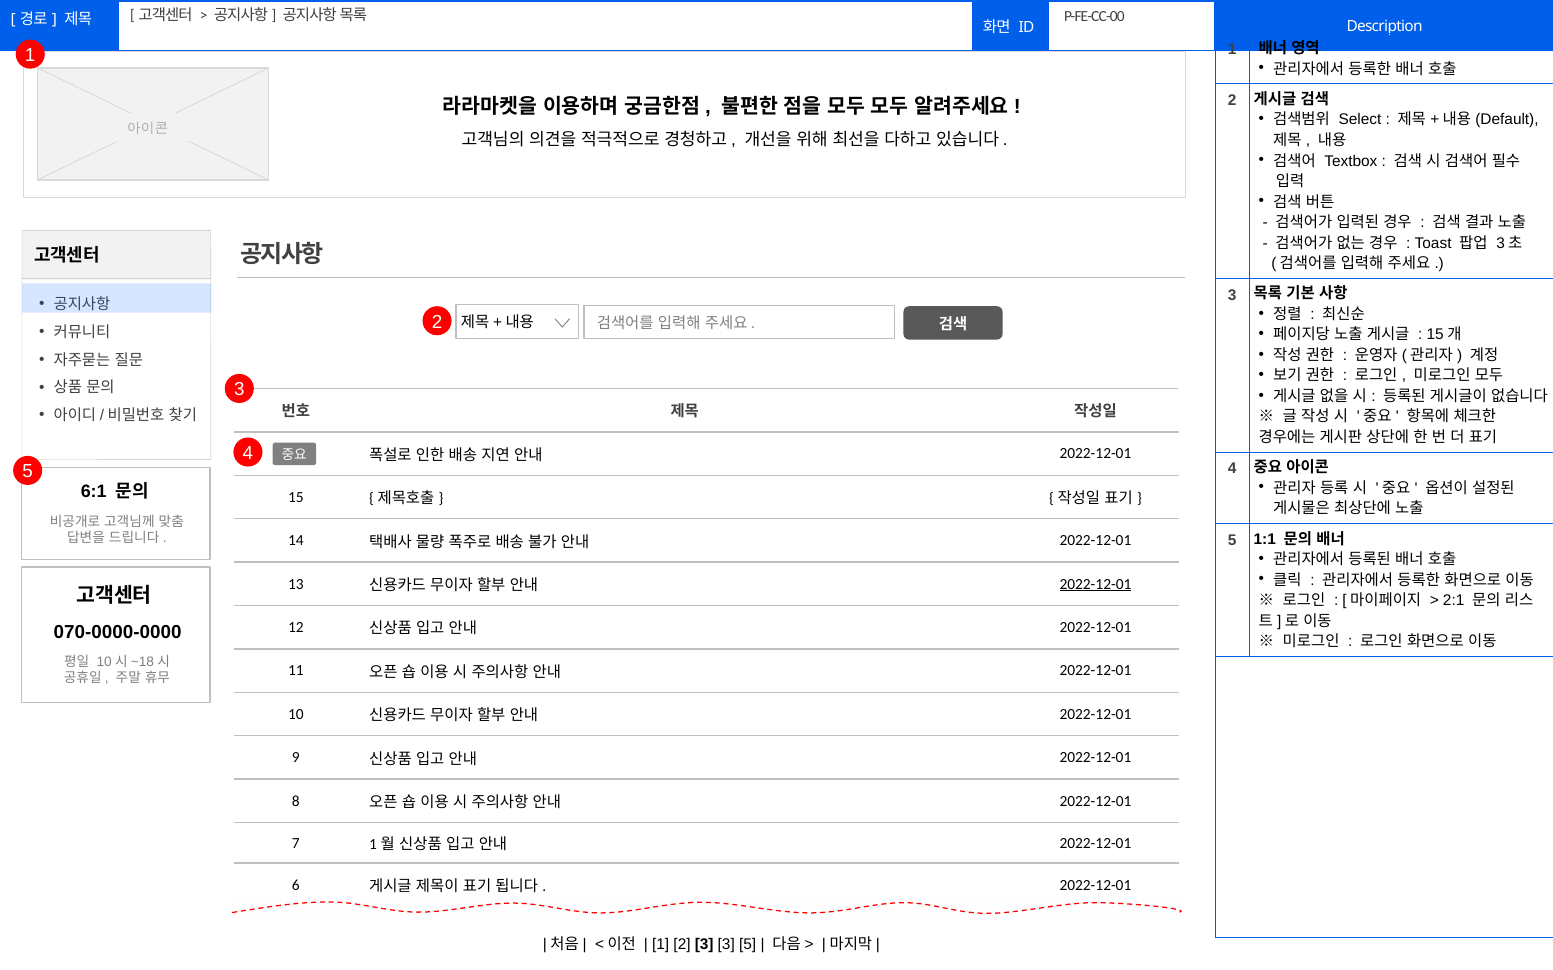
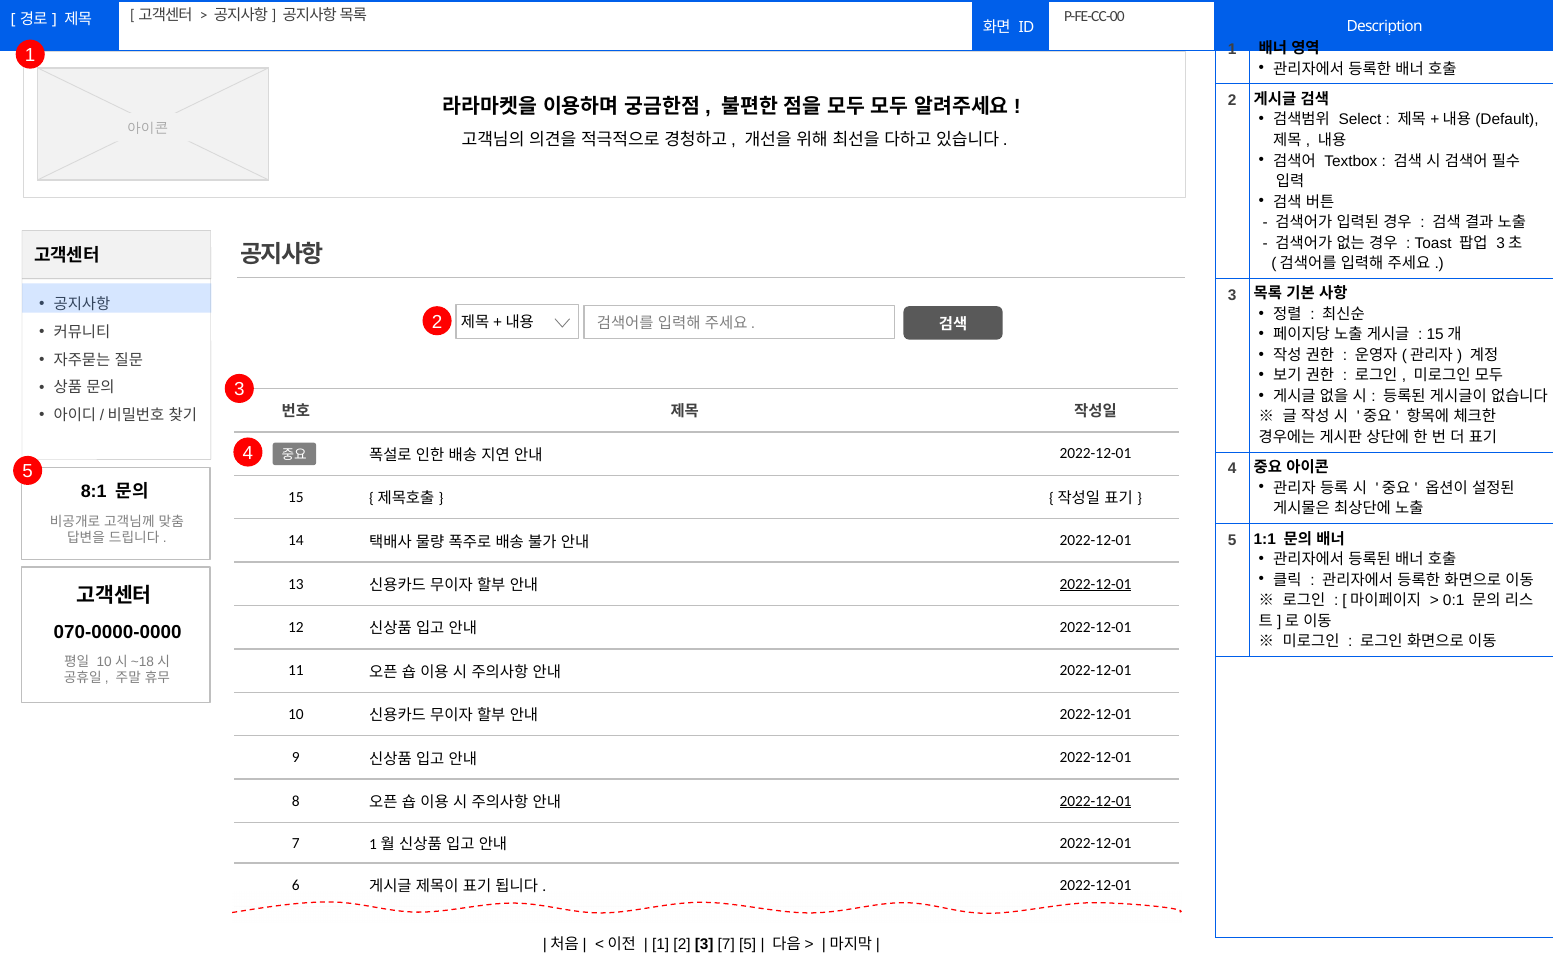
6:1: 6:1 -> 8:1 (94, 492)
2:1: 2:1 -> 0:1 (1454, 601)
2022-12-01 underline: none -> present (1095, 801)
3 3: 3 -> 7 (726, 945)
